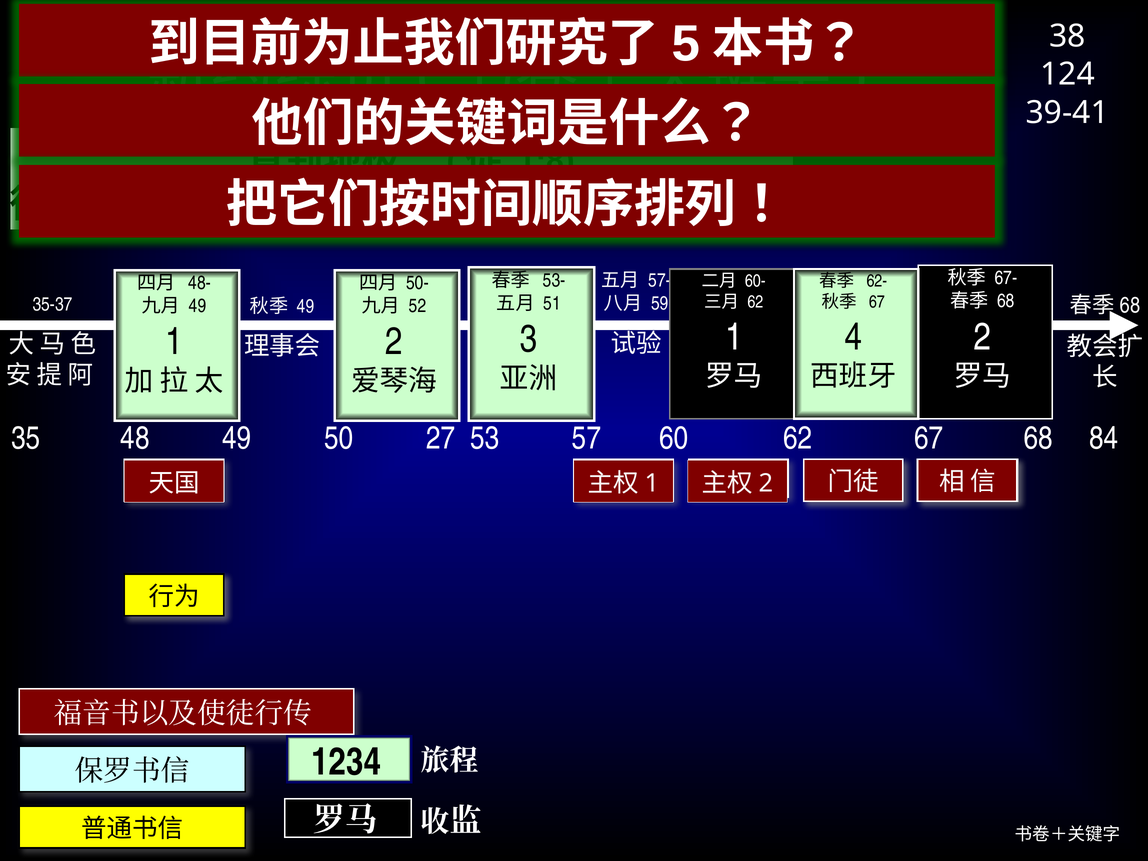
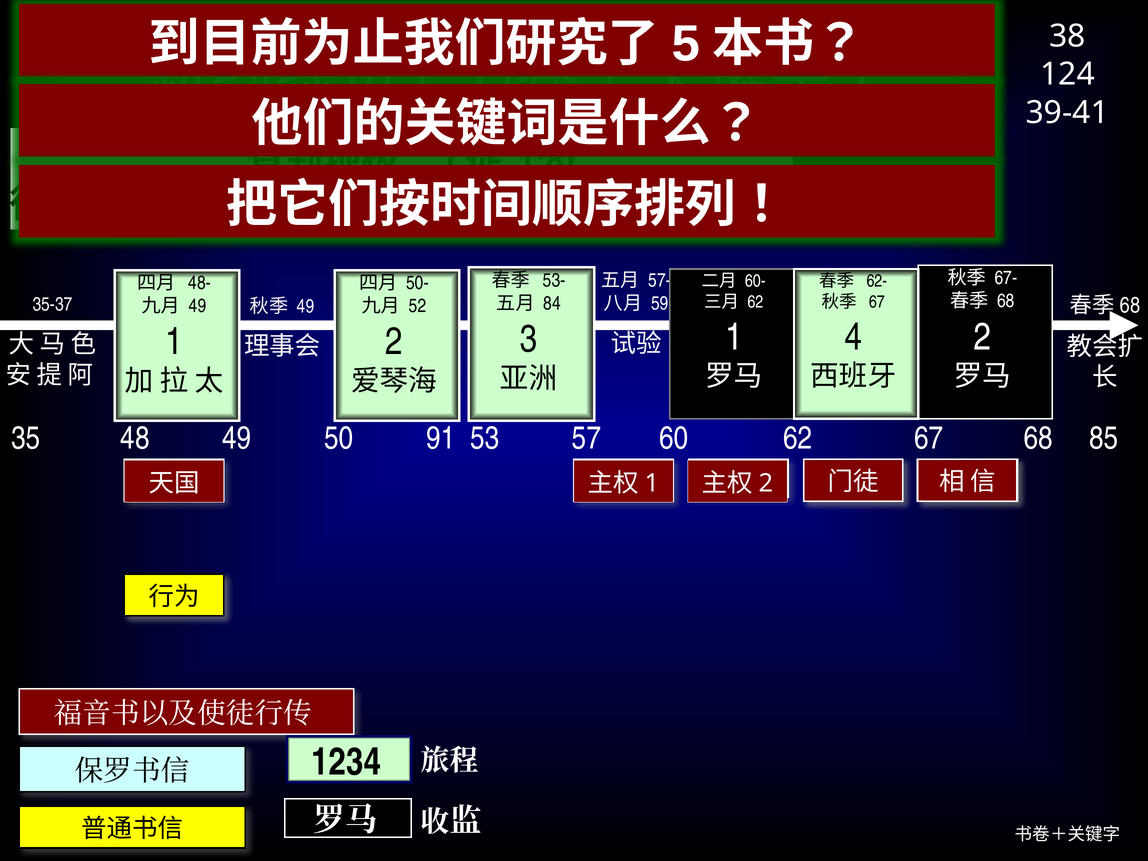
51: 51 -> 84 (552, 303)
50 27: 27 -> 91 (441, 438)
84: 84 -> 85 (1104, 438)
